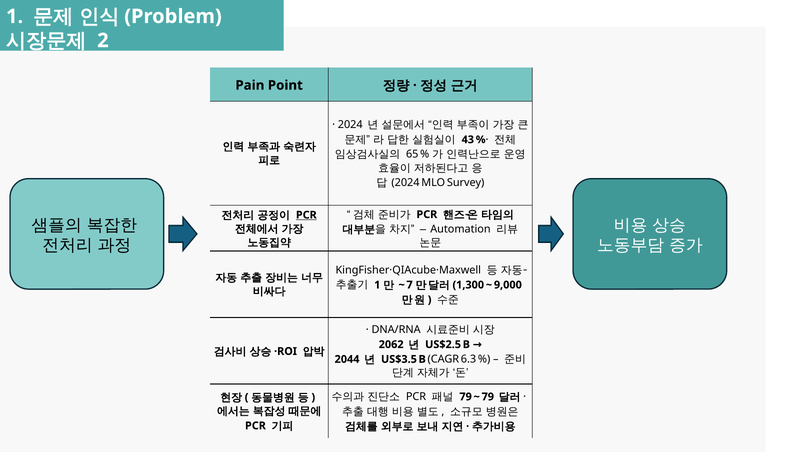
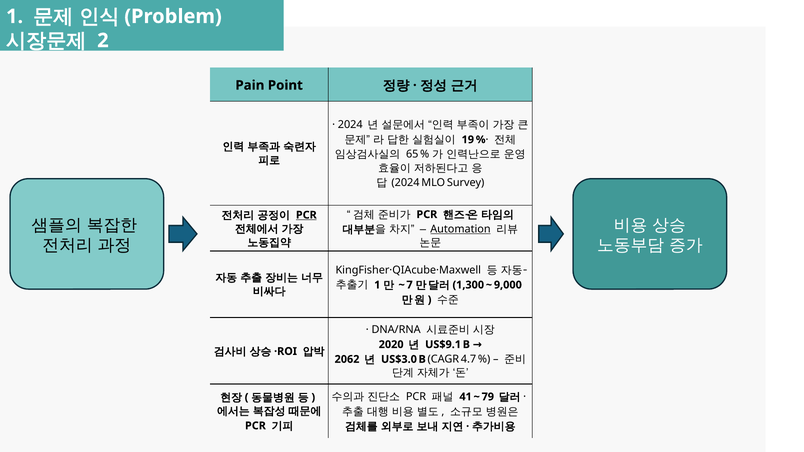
43: 43 -> 19 (468, 140)
Automation underline: none -> present (460, 229)
2062: 2062 -> 2020 (391, 345)
US$2.5: US$2.5 -> US$9.1 (443, 345)
2044: 2044 -> 2062 (347, 359)
US$3.5: US$3.5 -> US$3.0 (399, 359)
6.3: 6.3 -> 4.7 (469, 359)
79: 79 -> 41 (466, 397)
